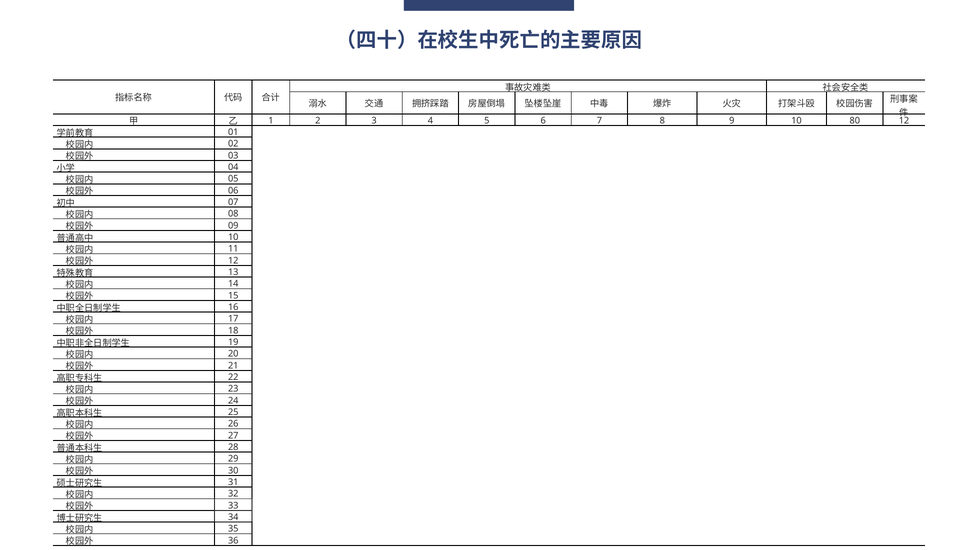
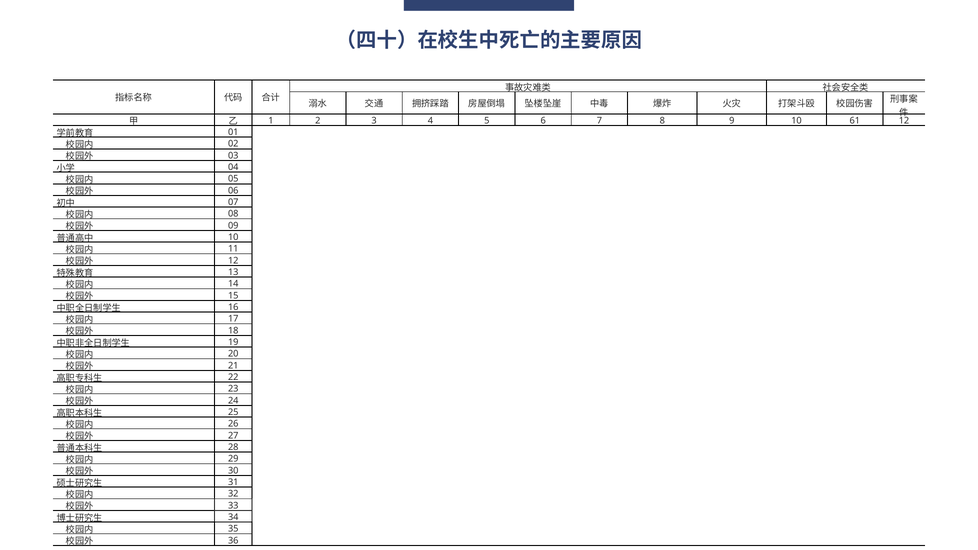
80: 80 -> 61 (855, 121)
